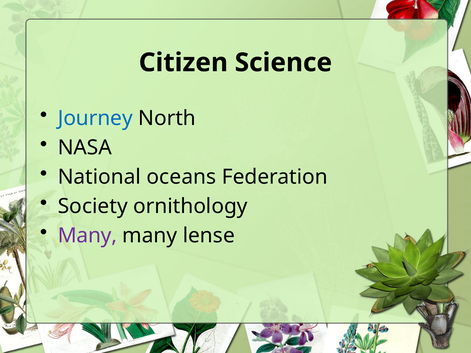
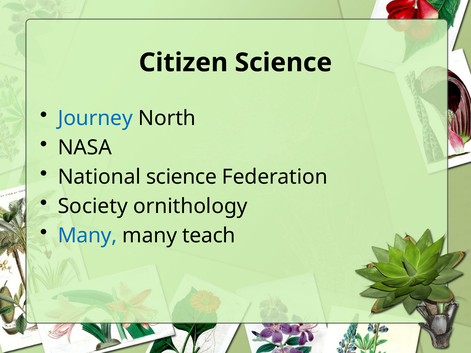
National oceans: oceans -> science (182, 177)
Many colour: purple -> blue (87, 236)
lense: lense -> teach (209, 236)
